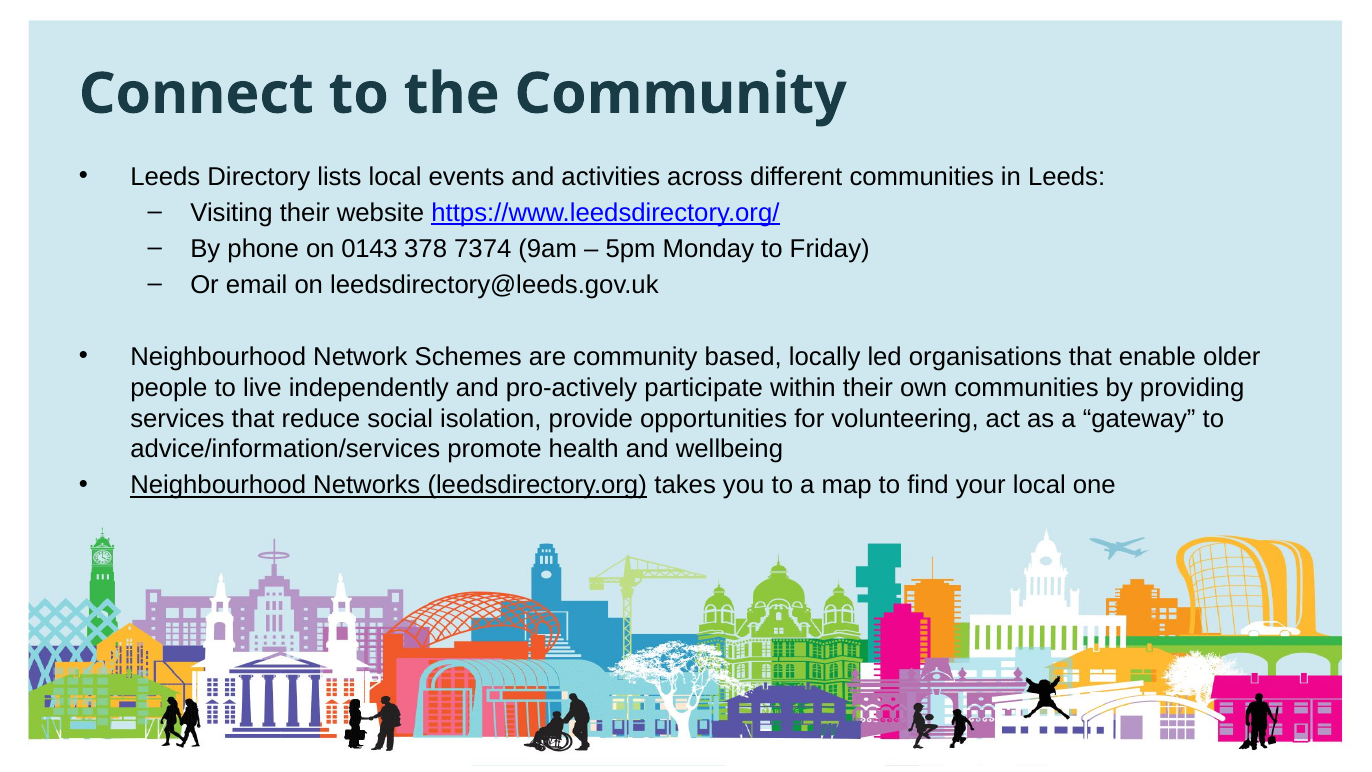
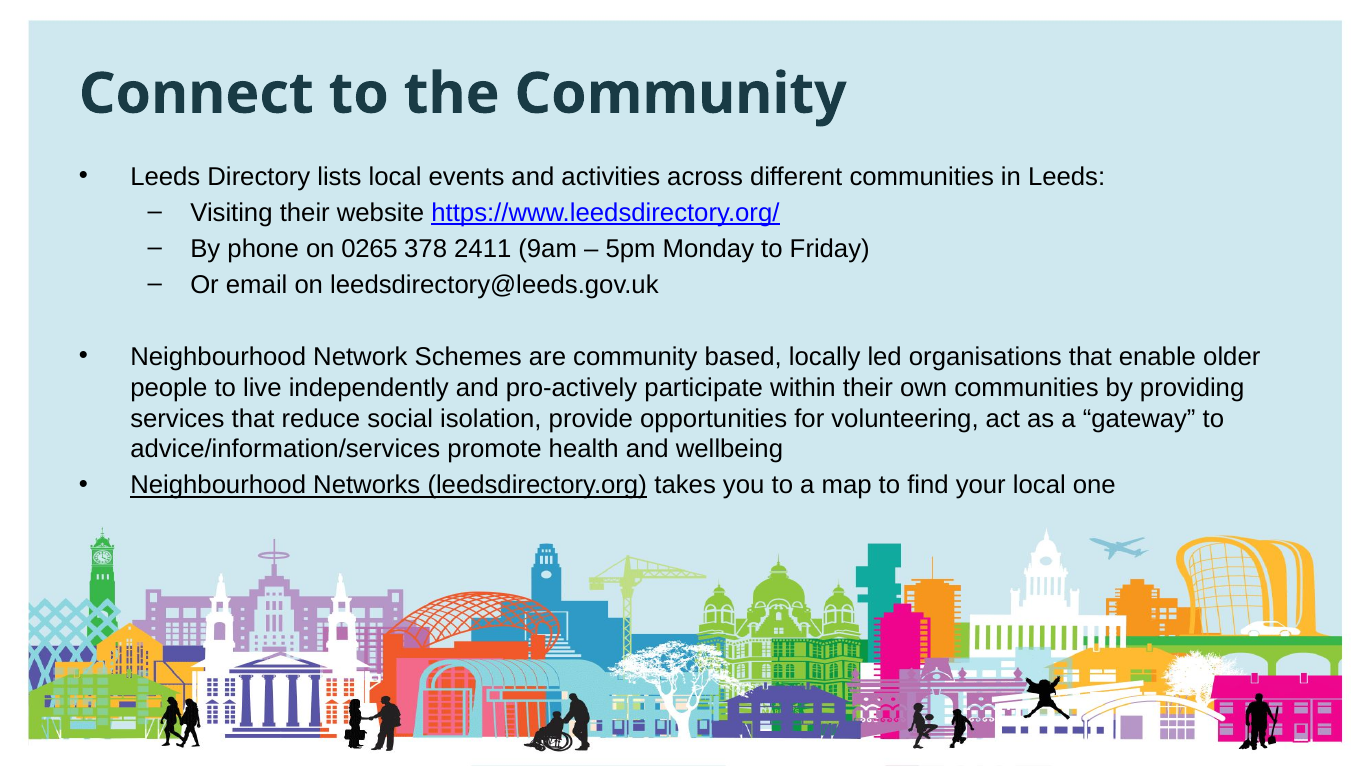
0143: 0143 -> 0265 (370, 249)
7374: 7374 -> 2411 (483, 249)
